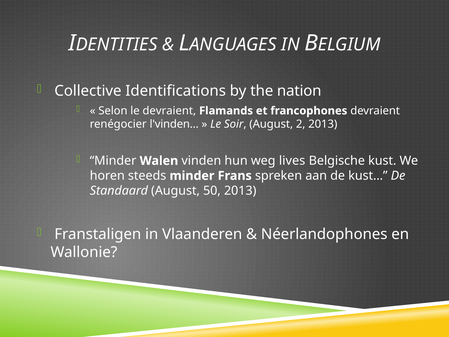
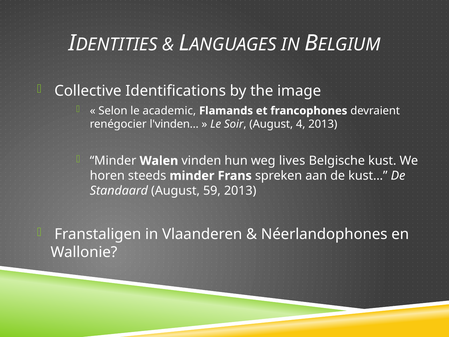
nation: nation -> image (299, 91)
le devraient: devraient -> academic (169, 111)
2: 2 -> 4 (301, 124)
50: 50 -> 59 (212, 191)
